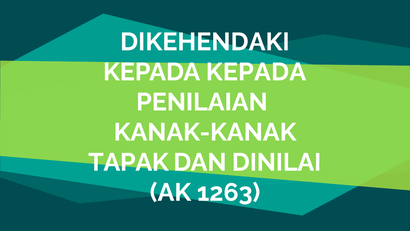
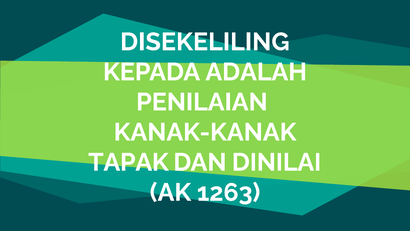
DIKEHENDAKI: DIKEHENDAKI -> DISEKELILING (205, 42)
KEPADA KEPADA: KEPADA -> ADALAH (256, 72)
